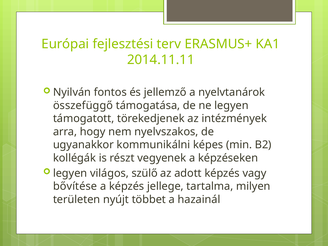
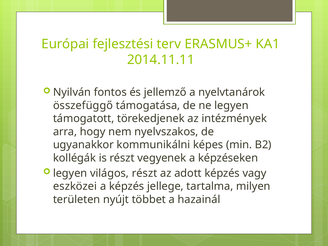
világos szülő: szülő -> részt (144, 173)
bővítése: bővítése -> eszközei (75, 186)
